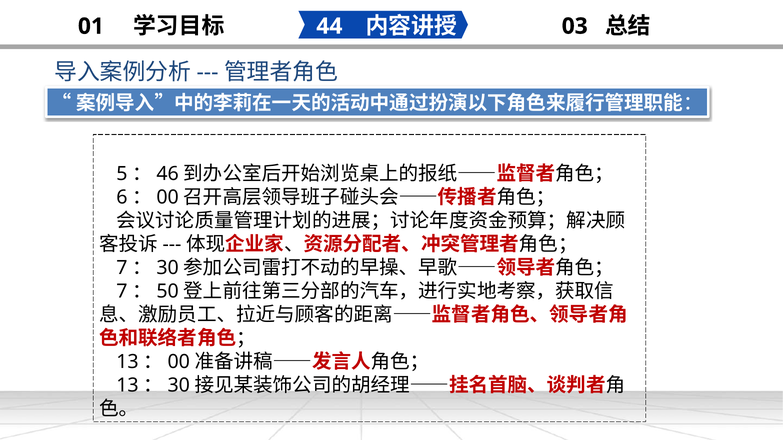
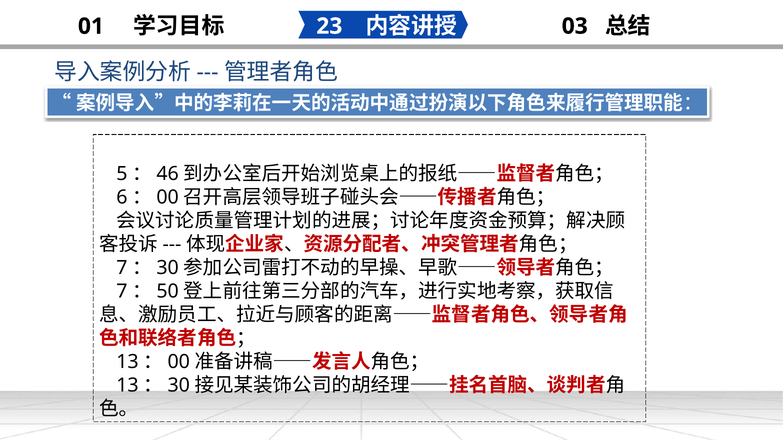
44: 44 -> 23 (329, 26)
